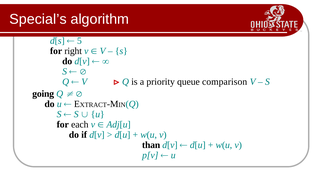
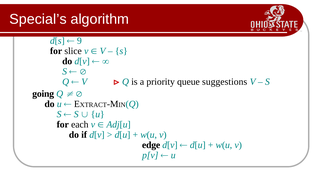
5: 5 -> 9 (79, 41)
right: right -> slice (73, 51)
comparison: comparison -> suggestions (225, 82)
than: than -> edge (151, 145)
